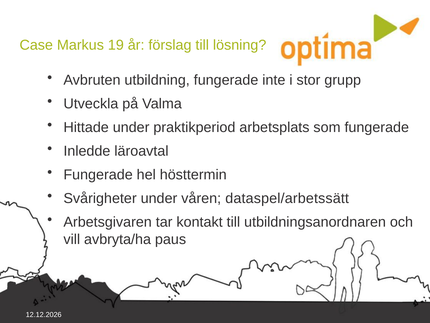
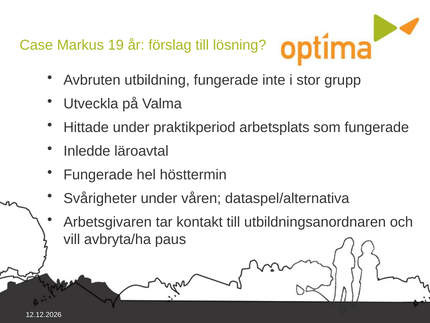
dataspel/arbetssätt: dataspel/arbetssätt -> dataspel/alternativa (287, 198)
